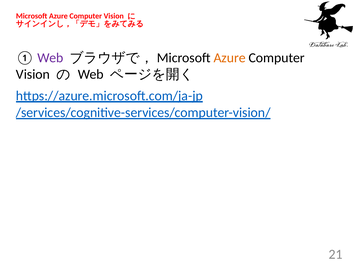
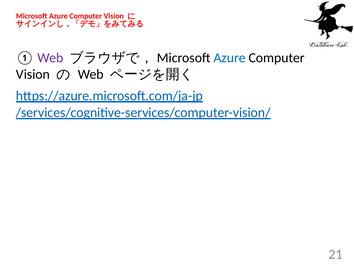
Azure colour: orange -> blue (230, 58)
